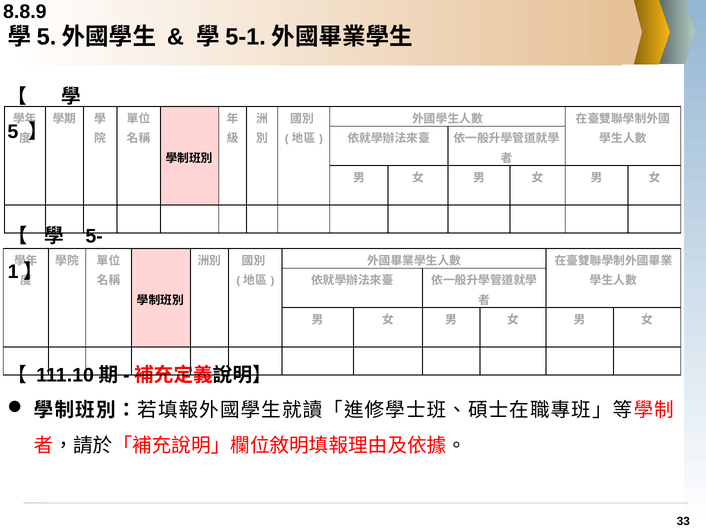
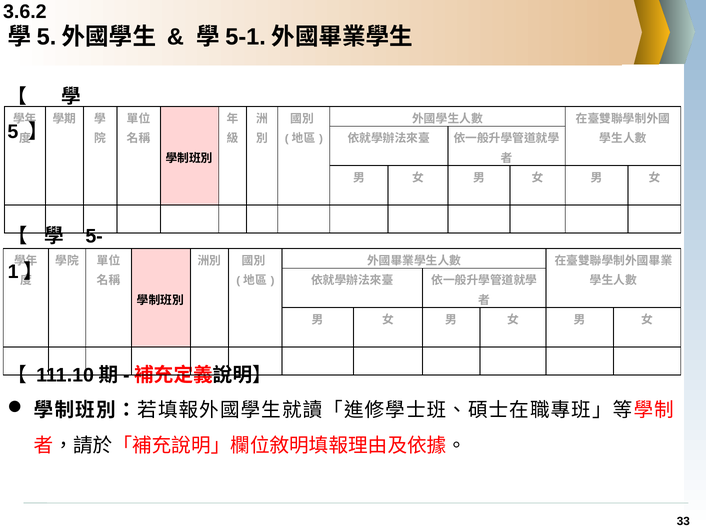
8.8.9: 8.8.9 -> 3.6.2 (25, 12)
